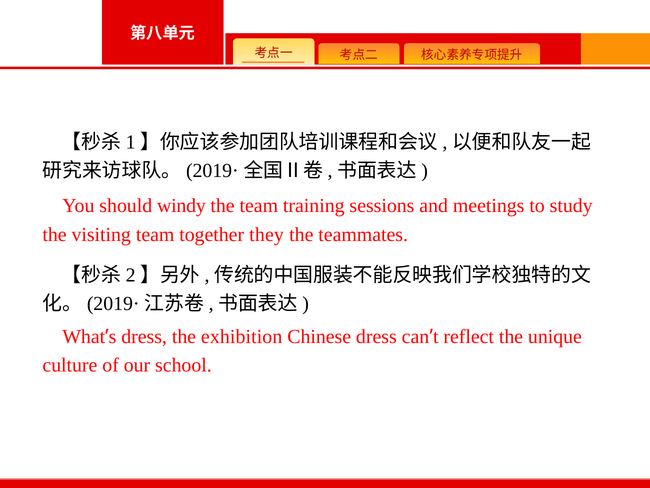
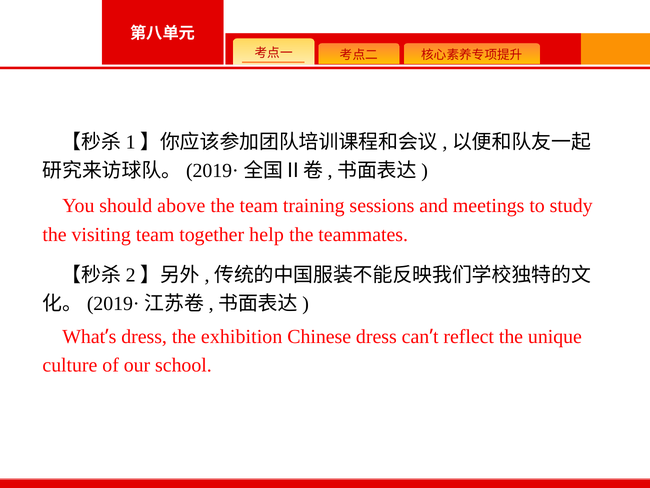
windy: windy -> above (181, 206)
they: they -> help (267, 234)
